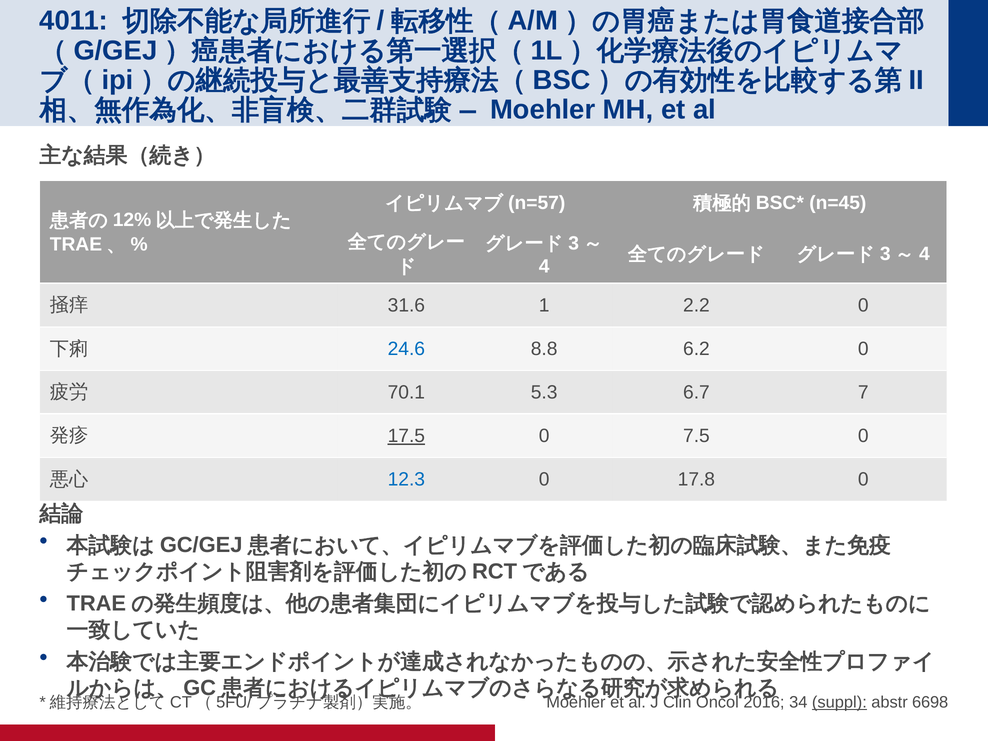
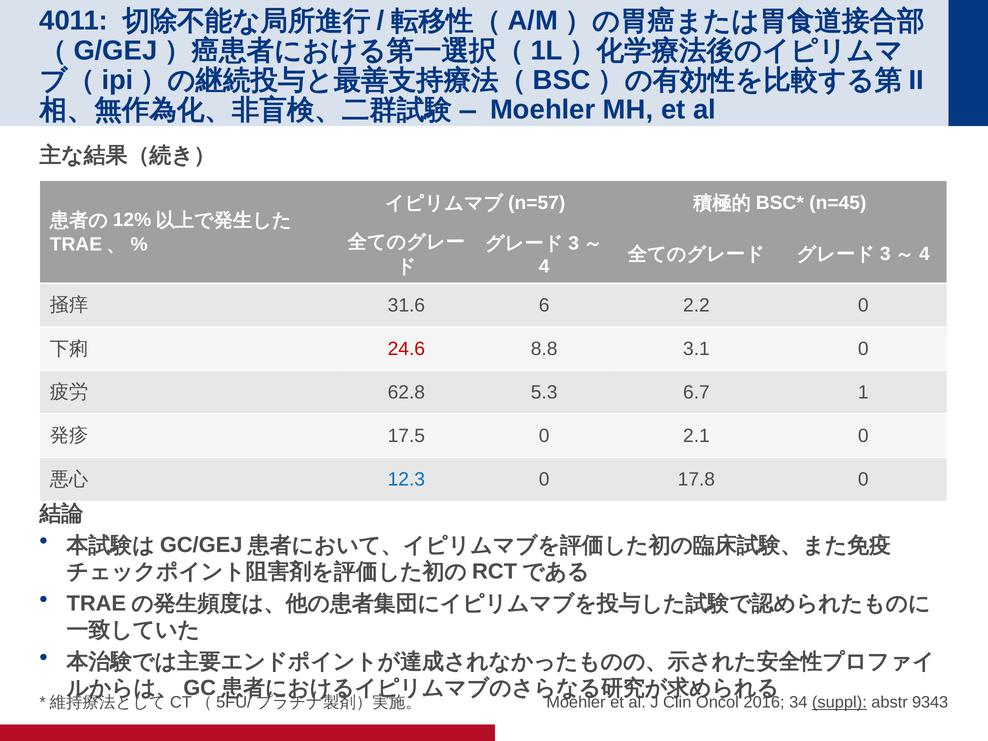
1: 1 -> 6 (544, 305)
24.6 colour: blue -> red (406, 349)
6.2: 6.2 -> 3.1 (696, 349)
70.1: 70.1 -> 62.8 (406, 392)
7: 7 -> 1 (863, 392)
17.5 underline: present -> none (406, 436)
7.5: 7.5 -> 2.1 (696, 436)
6698: 6698 -> 9343 (930, 703)
